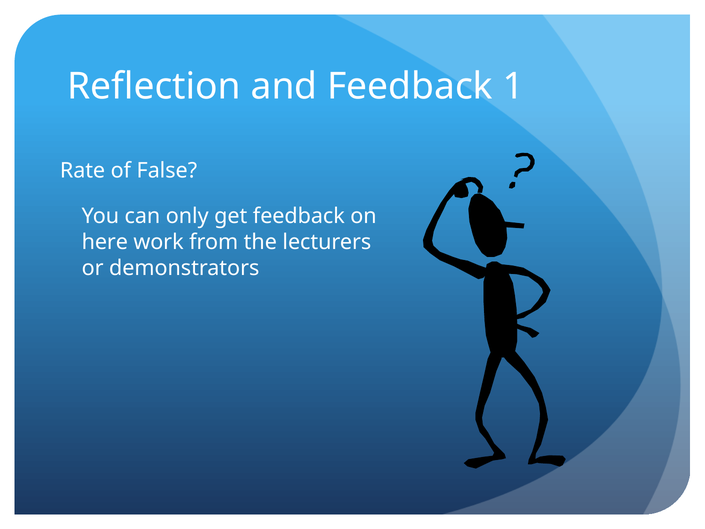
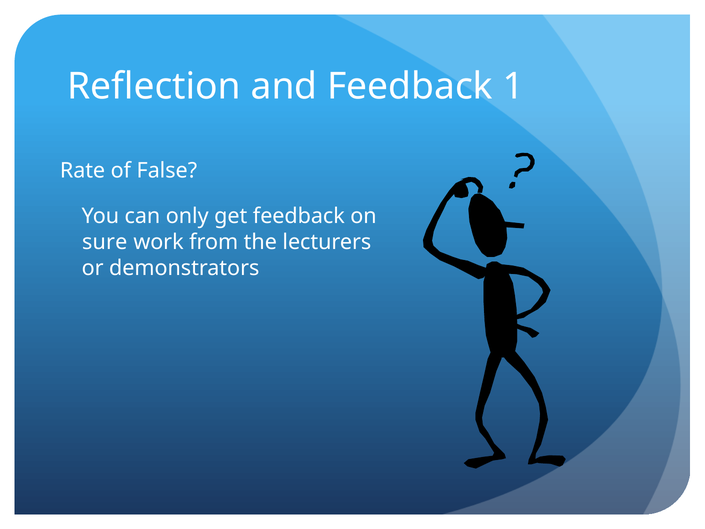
here: here -> sure (105, 242)
